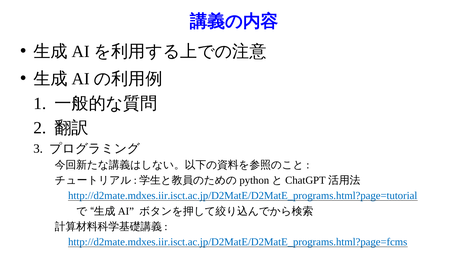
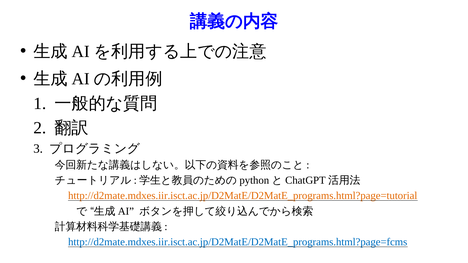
http://d2mate.mdxes.iir.isct.ac.jp/D2MatE/D2MatE_programs.html?page=tutorial colour: blue -> orange (243, 196)
